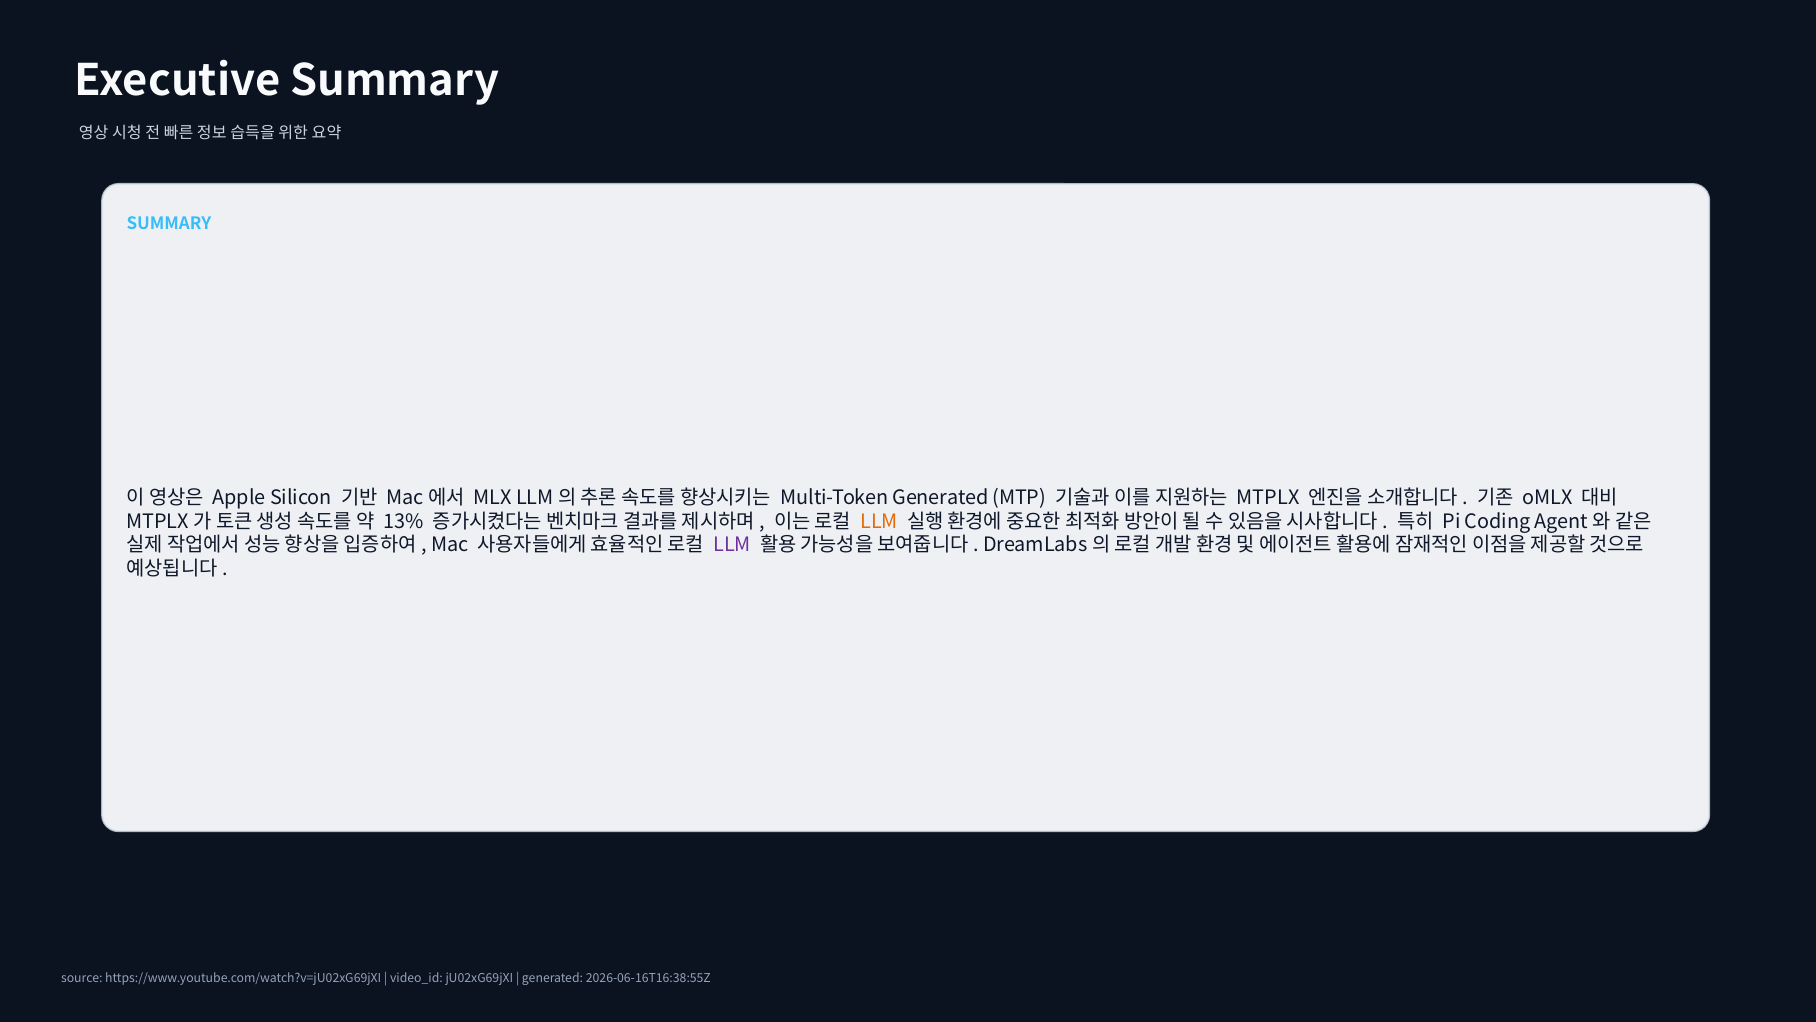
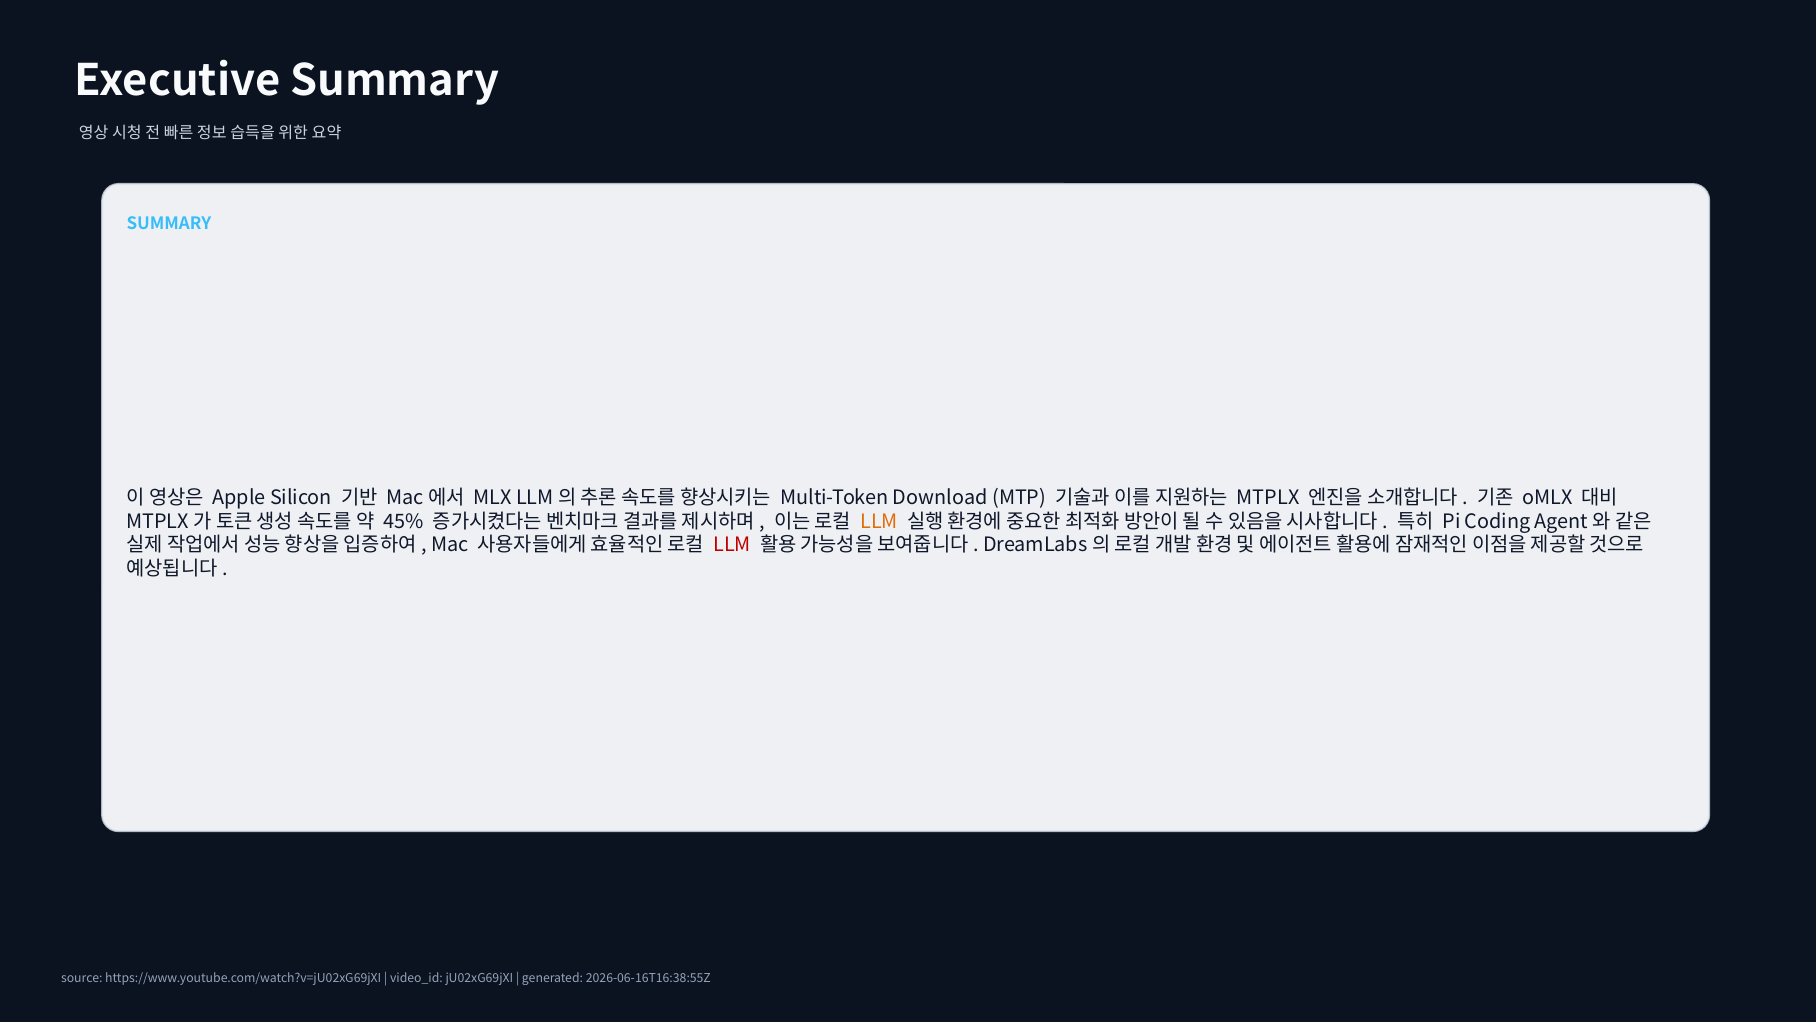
Multi-Token Generated: Generated -> Download (940, 498)
13%: 13% -> 45% (404, 521)
LLM colour: purple -> red (732, 545)
